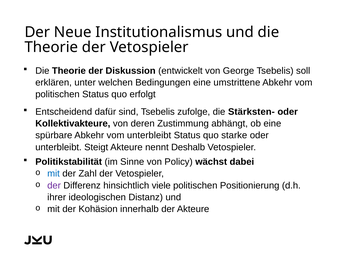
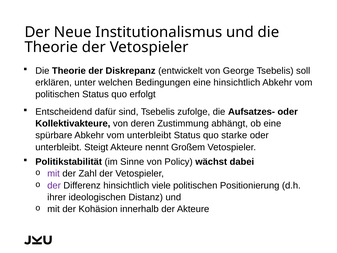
Diskussion: Diskussion -> Diskrepanz (131, 71)
eine umstrittene: umstrittene -> hinsichtlich (237, 82)
Stärksten-: Stärksten- -> Aufsatzes- (252, 112)
Deshalb: Deshalb -> Großem (188, 147)
mit colour: blue -> purple (54, 173)
